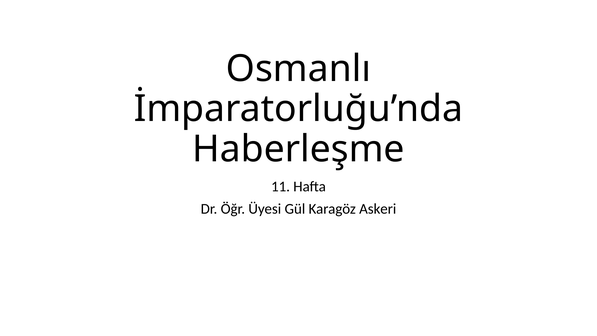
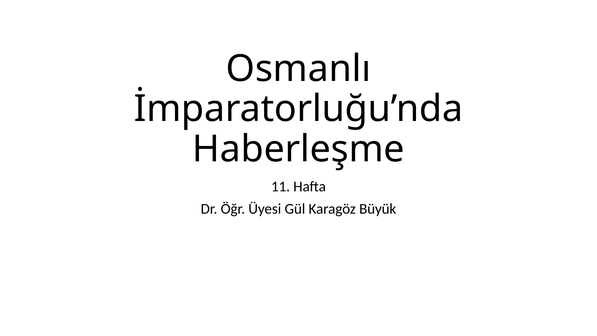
Askeri: Askeri -> Büyük (378, 209)
